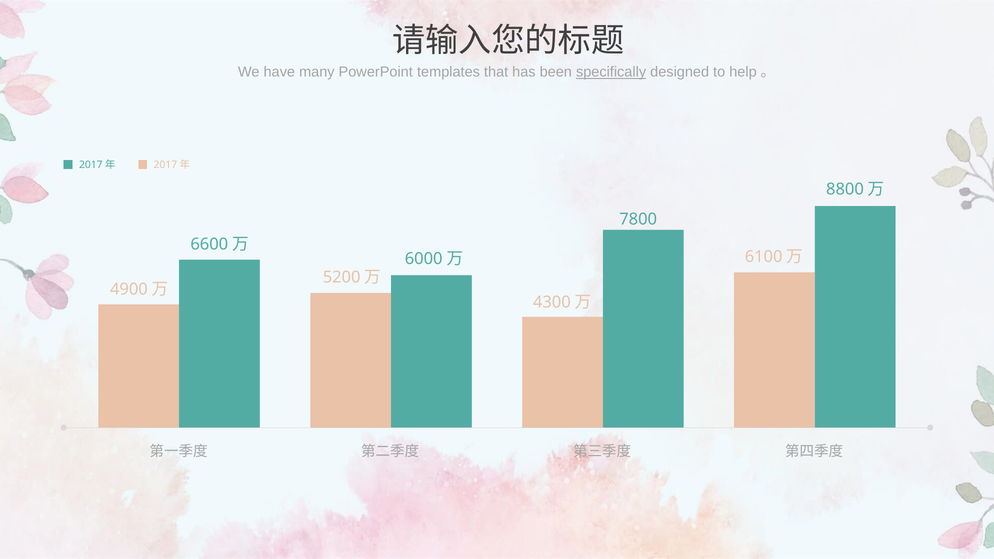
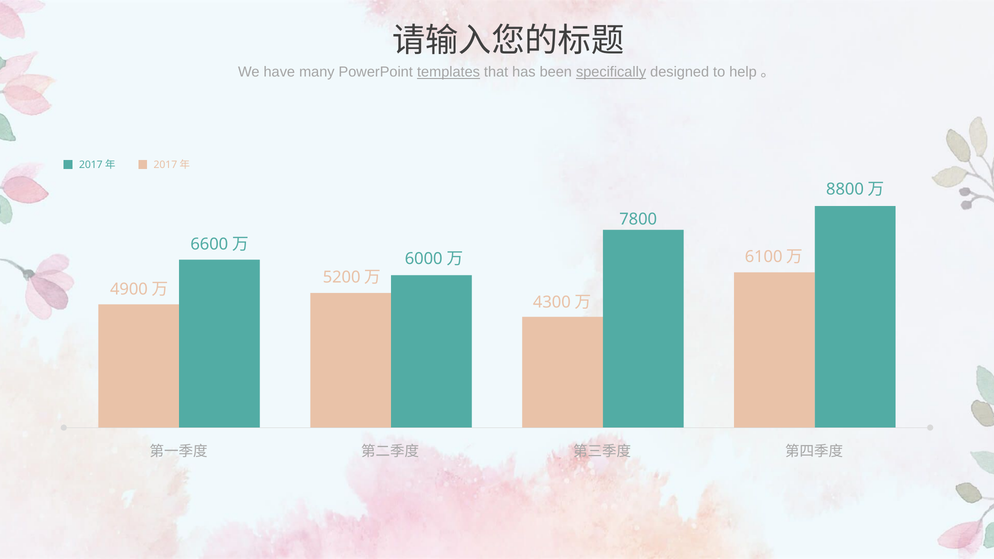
templates underline: none -> present (449, 72)
